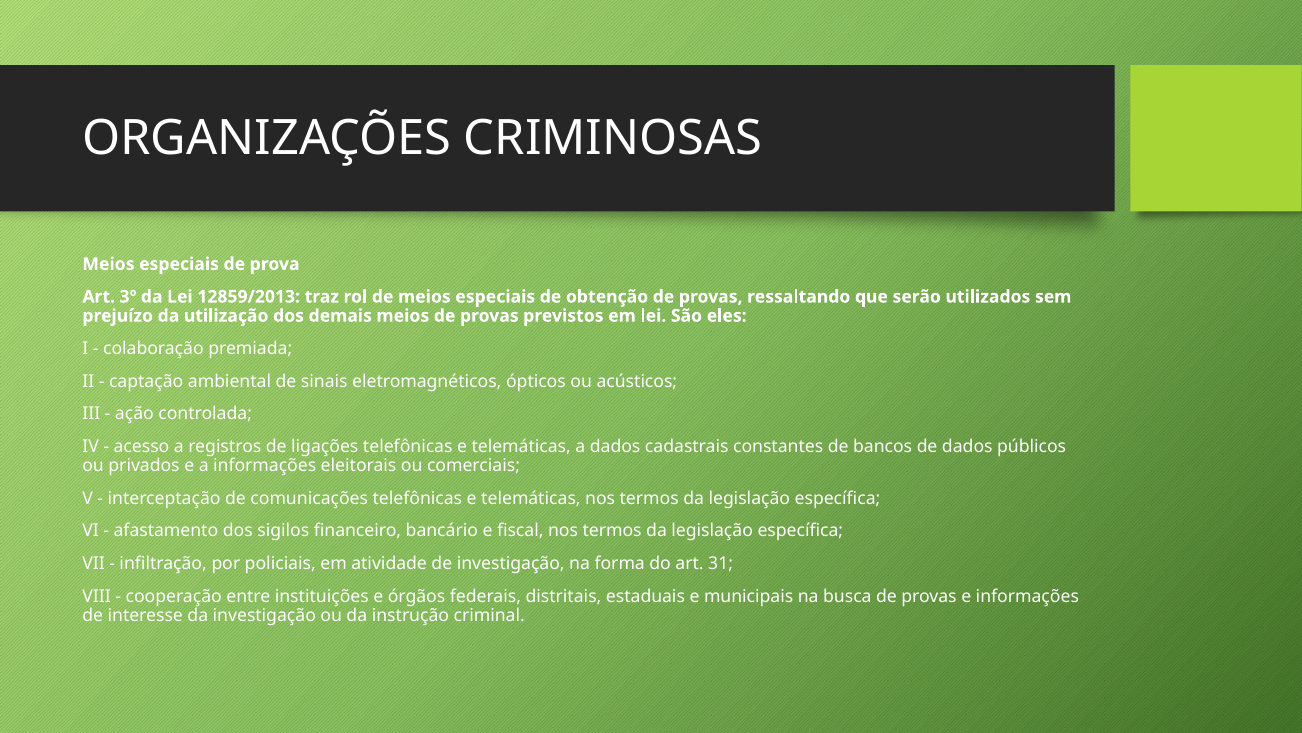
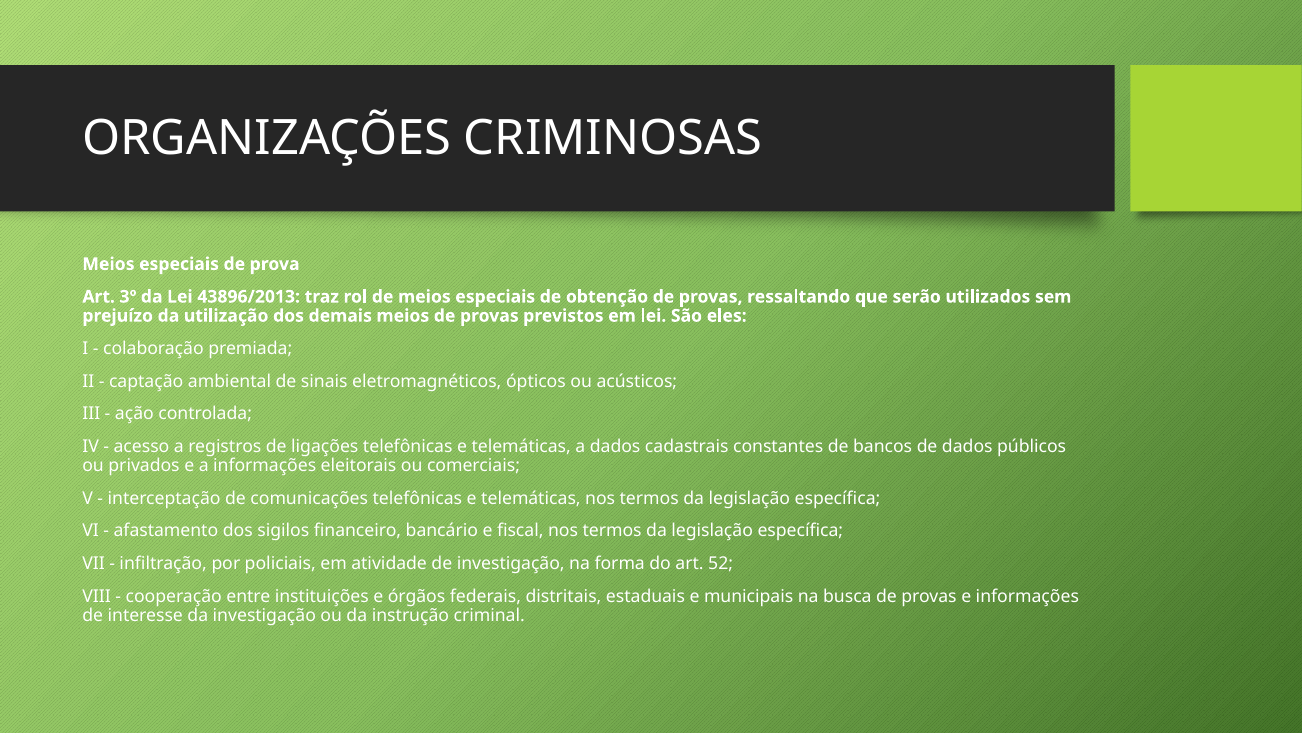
12859/2013: 12859/2013 -> 43896/2013 (249, 297)
31: 31 -> 52 (721, 563)
